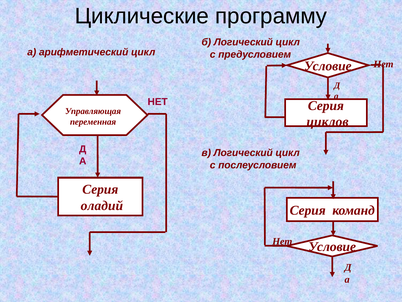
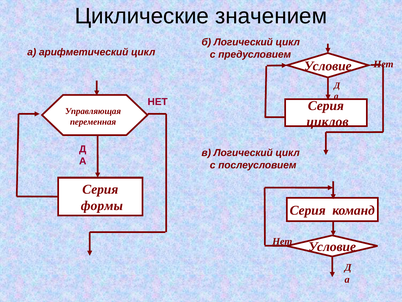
программу: программу -> значением (271, 16)
оладий: оладий -> формы (102, 205)
